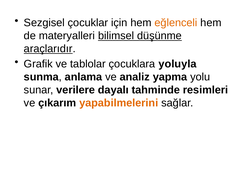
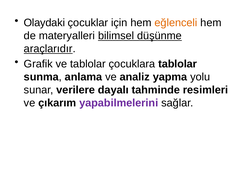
Sezgisel: Sezgisel -> Olaydaki (44, 23)
çocuklara yoluyla: yoluyla -> tablolar (178, 64)
yapabilmelerini colour: orange -> purple (119, 103)
